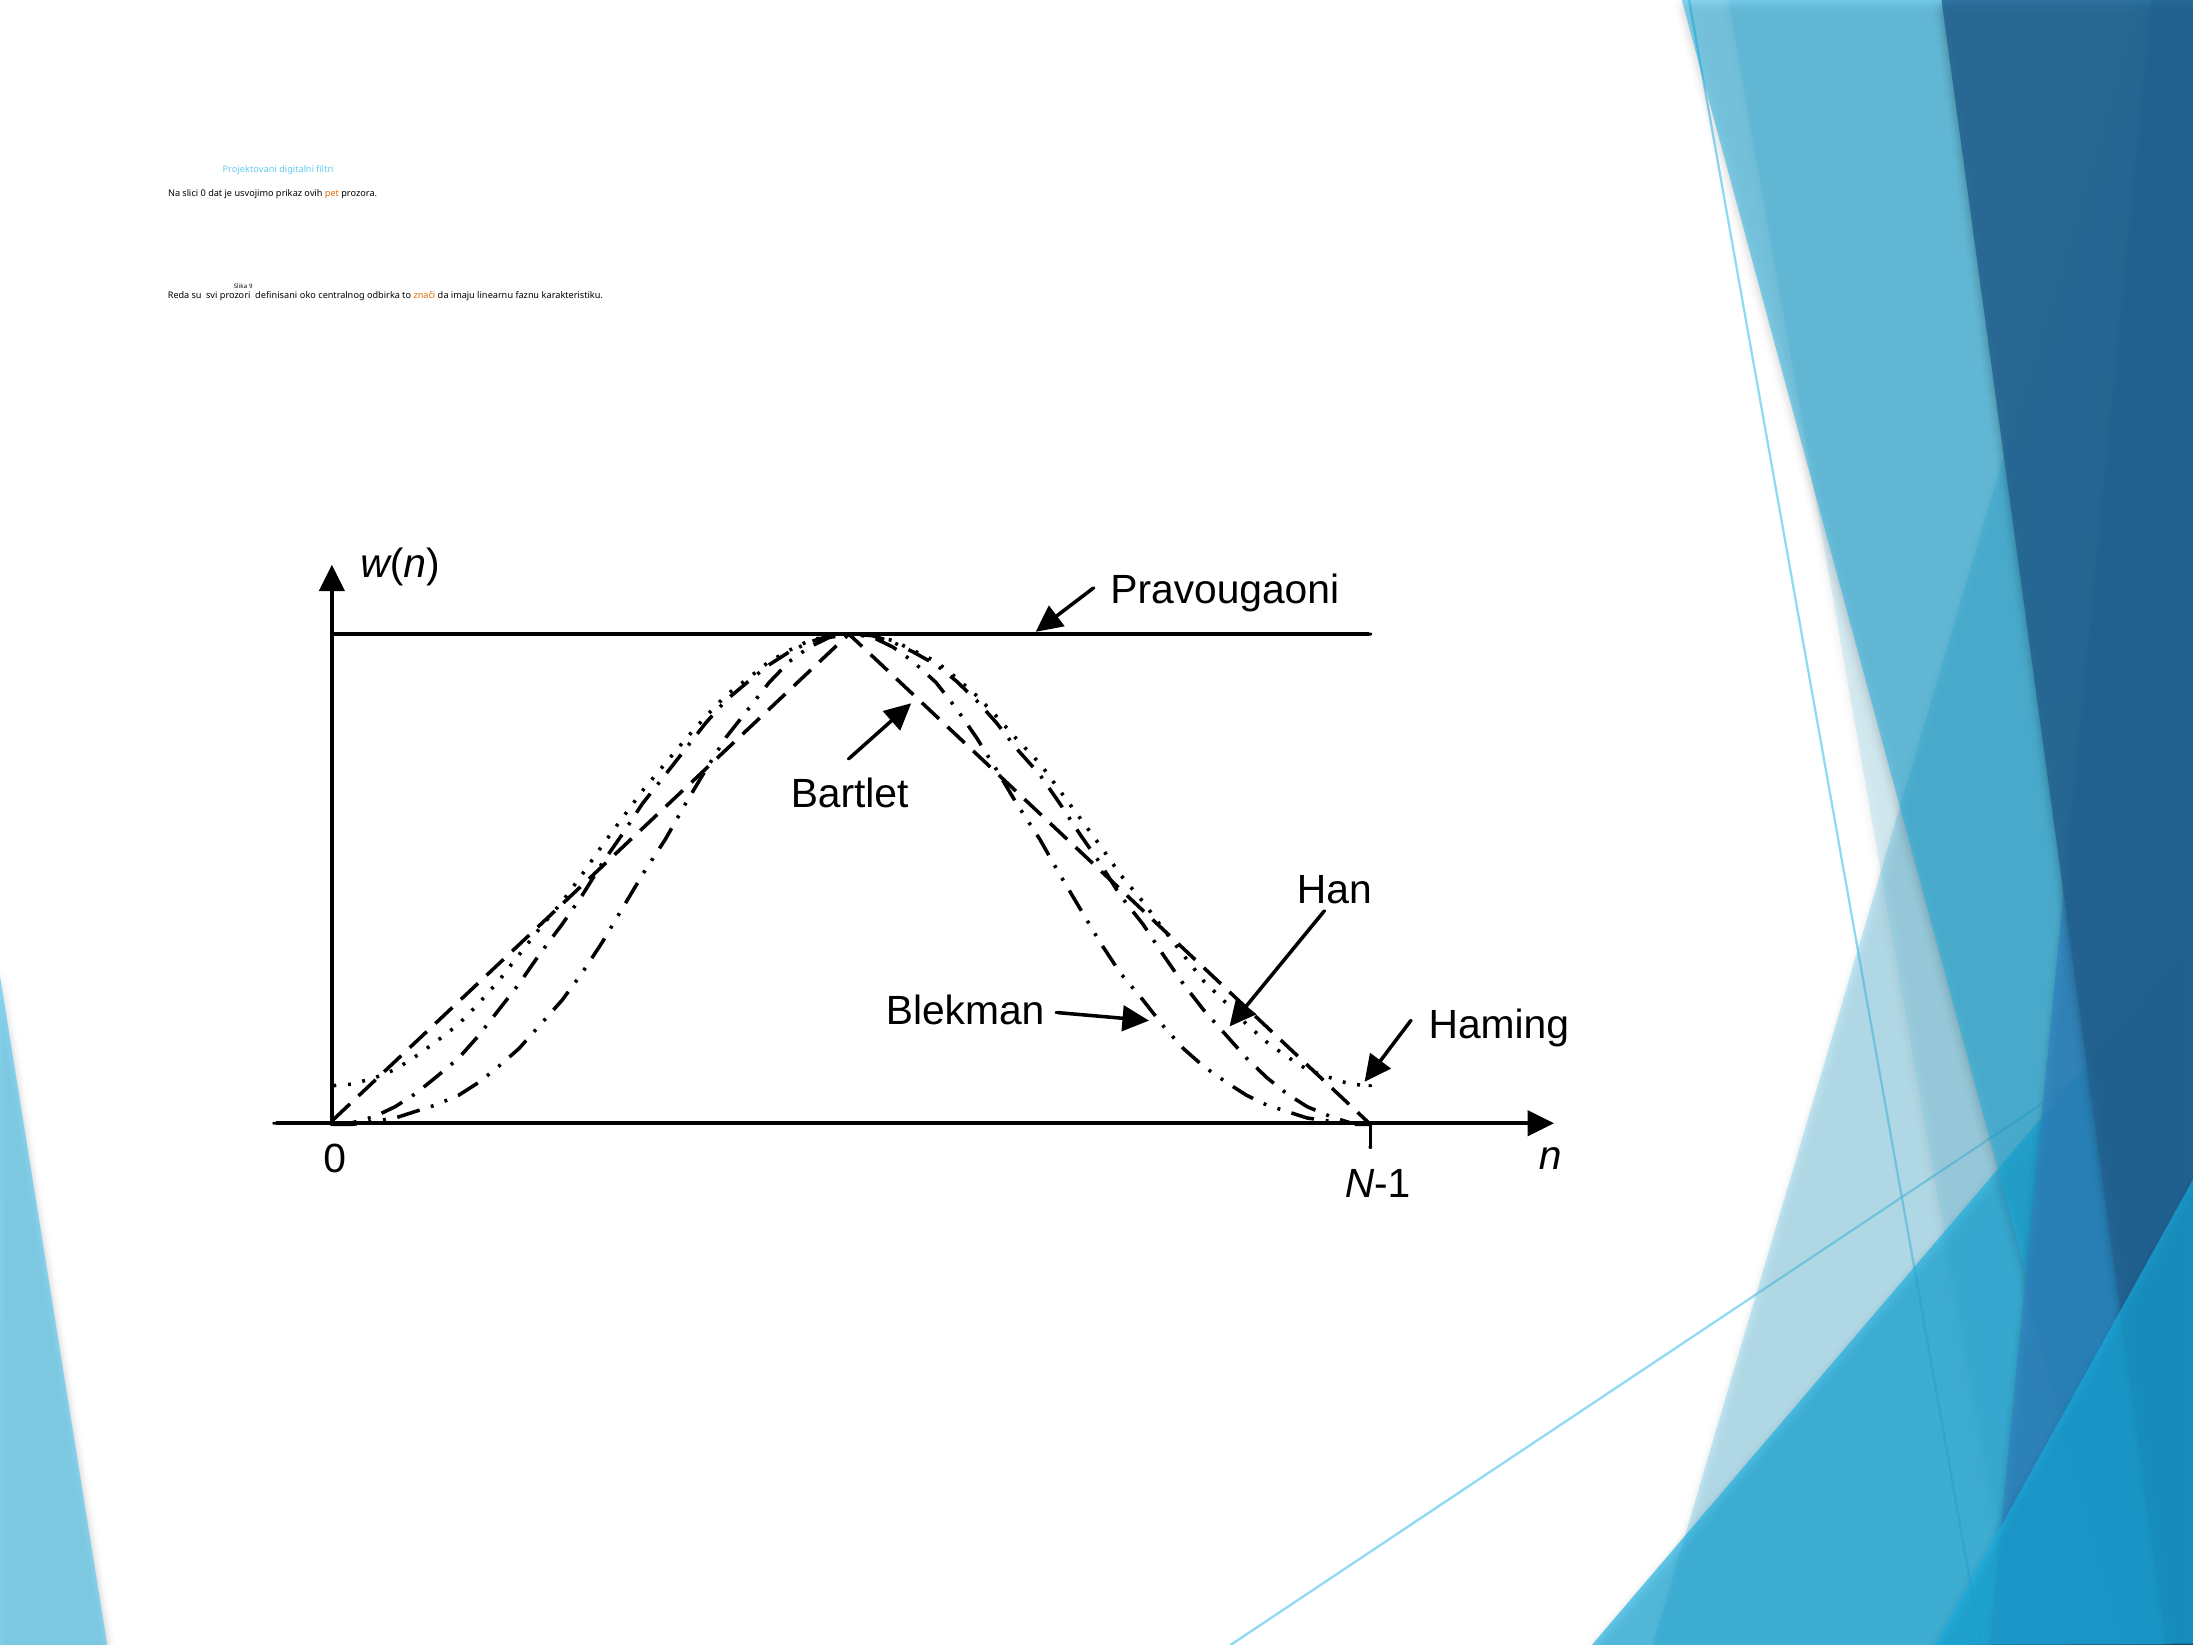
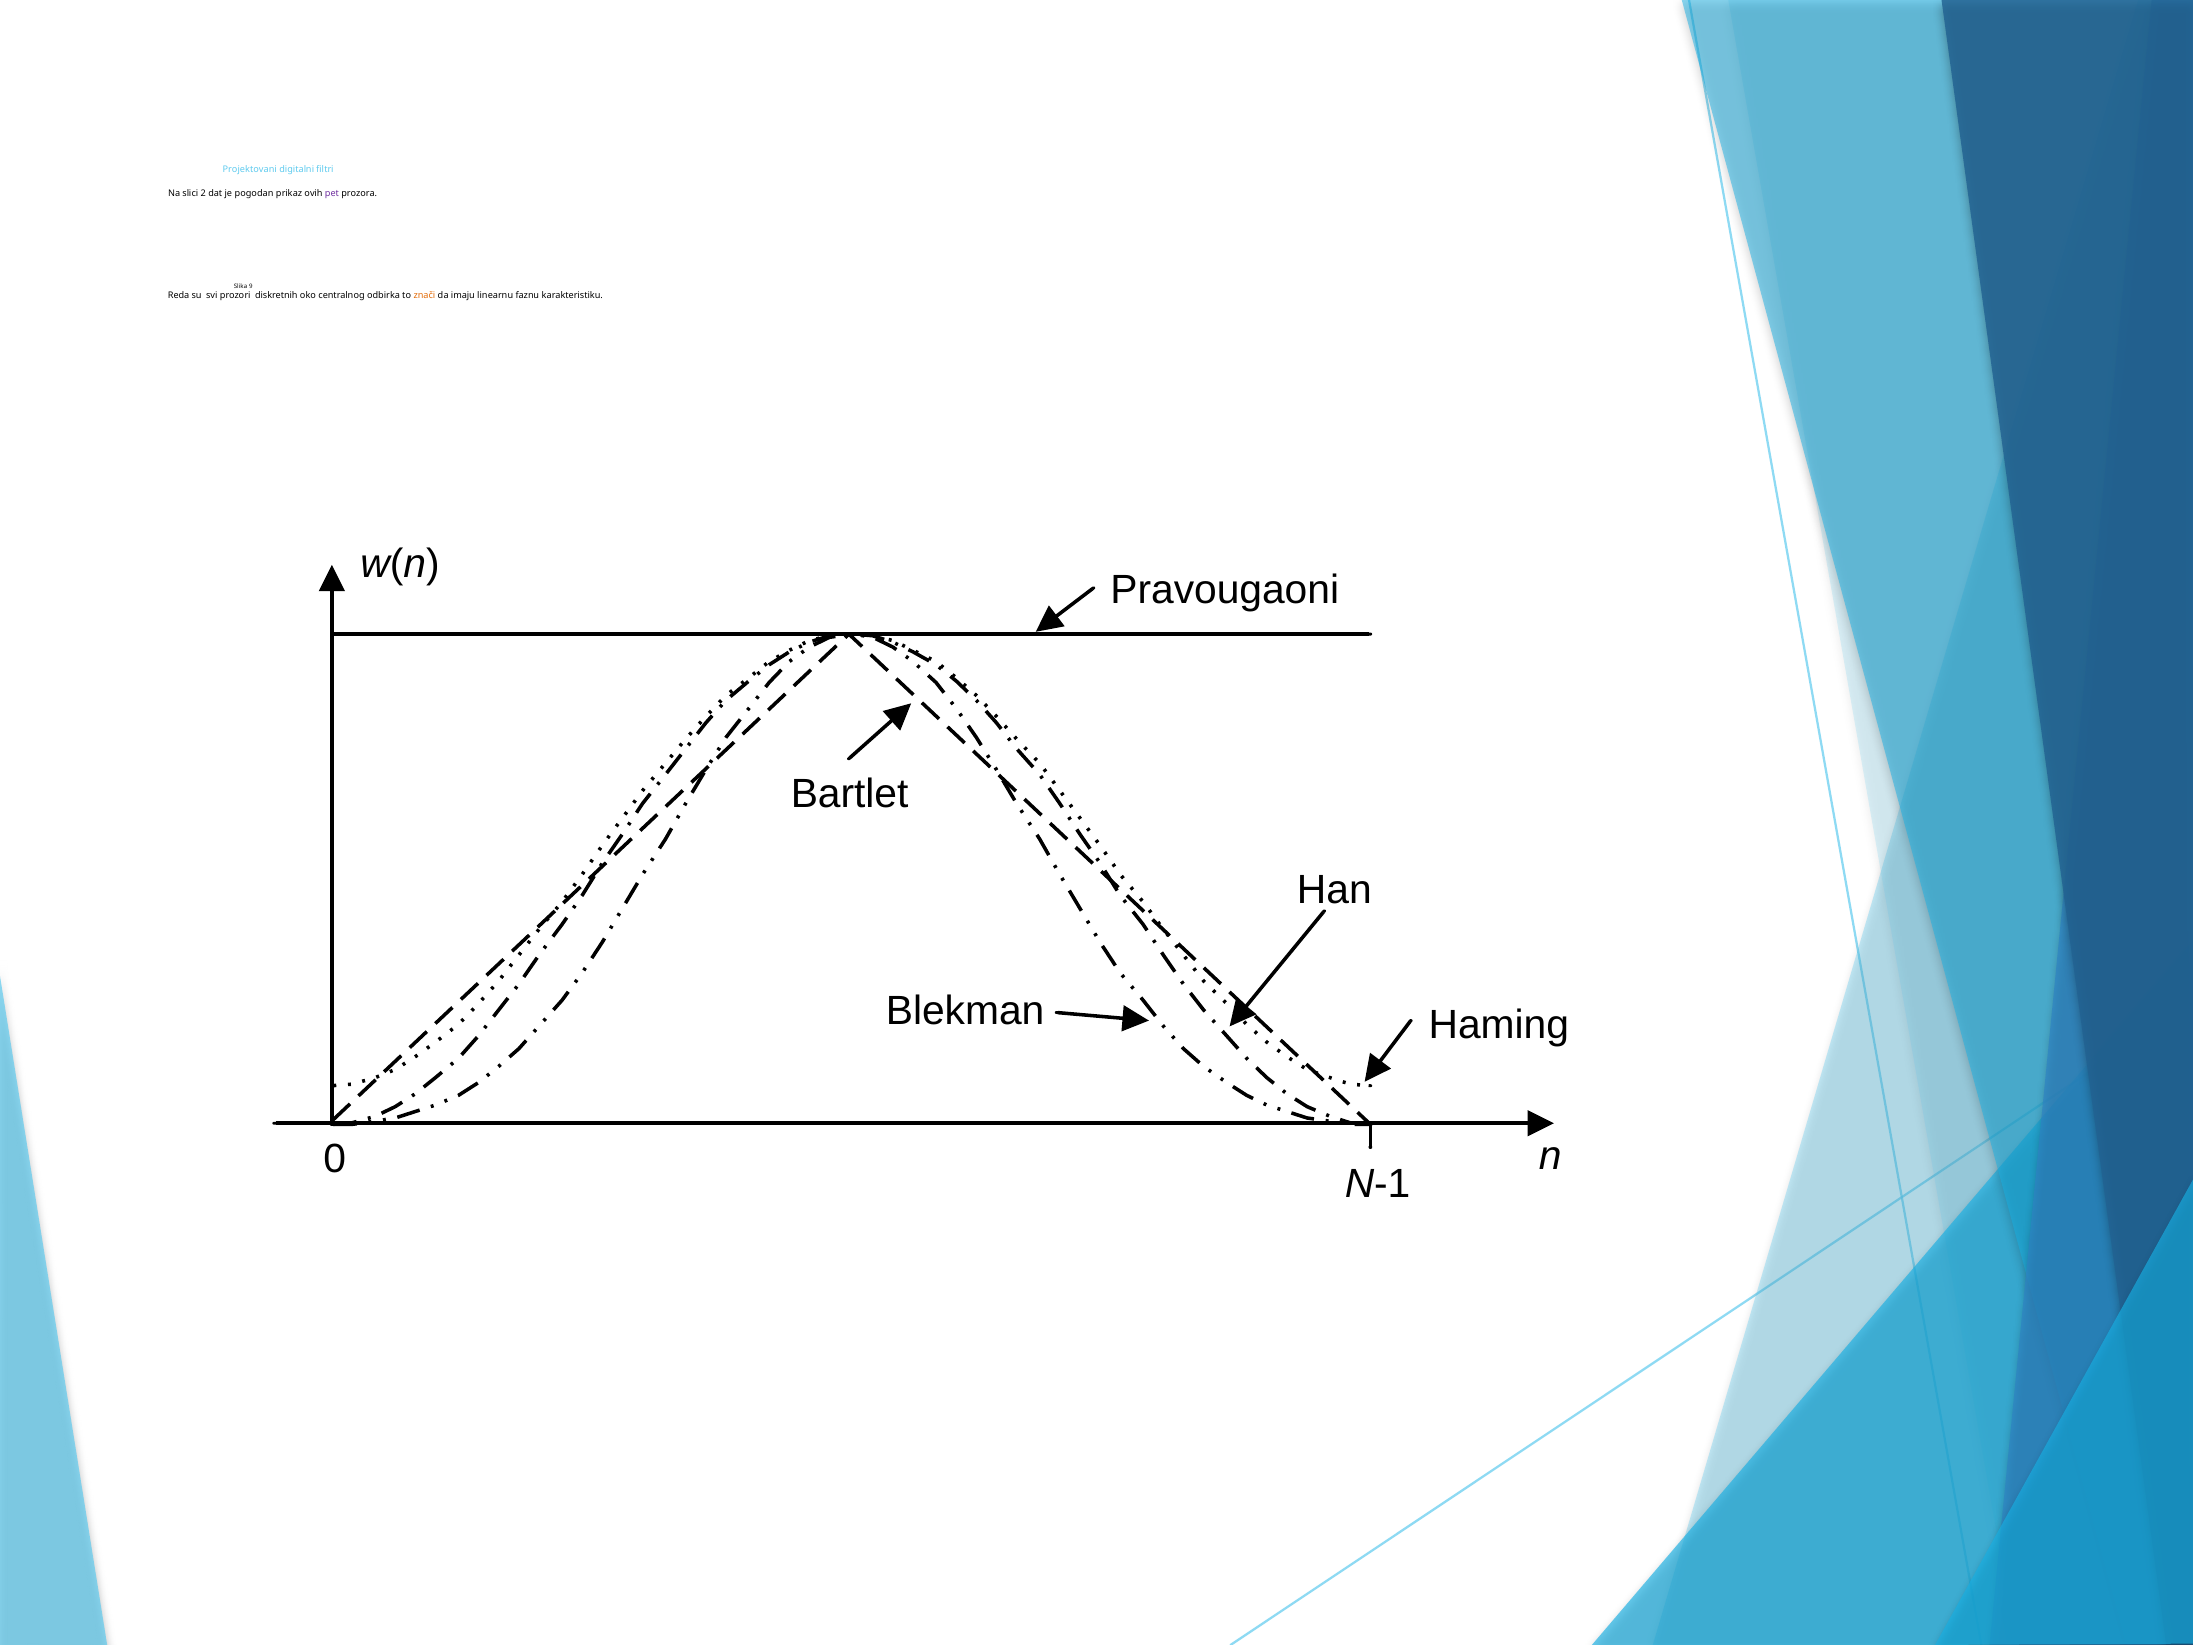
slici 0: 0 -> 2 (203, 193)
usvojimo: usvojimo -> pogodan (254, 193)
pet colour: orange -> purple (332, 193)
definisani: definisani -> diskretnih (276, 295)
